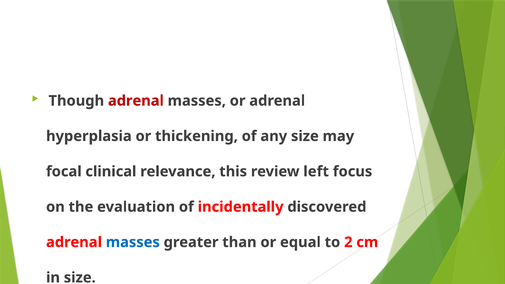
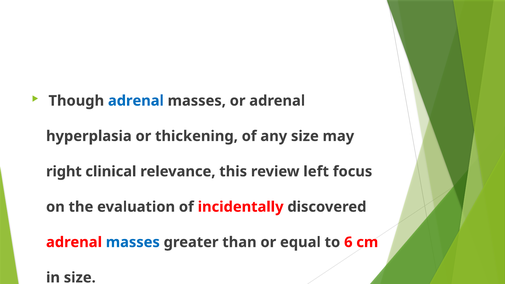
adrenal colour: red -> blue (136, 101)
focal: focal -> right (64, 172)
2: 2 -> 6 (348, 242)
